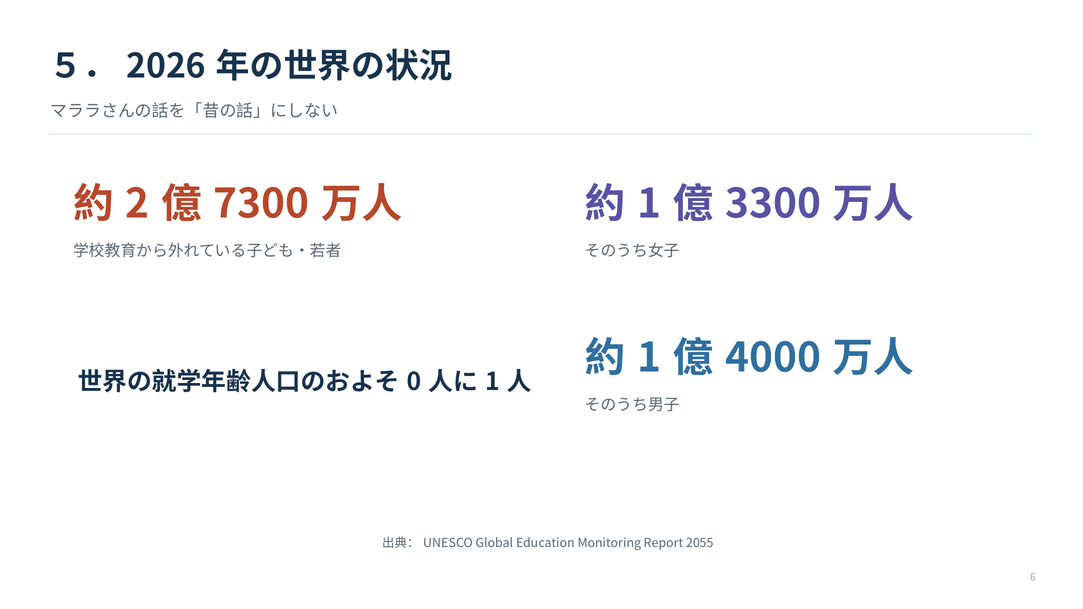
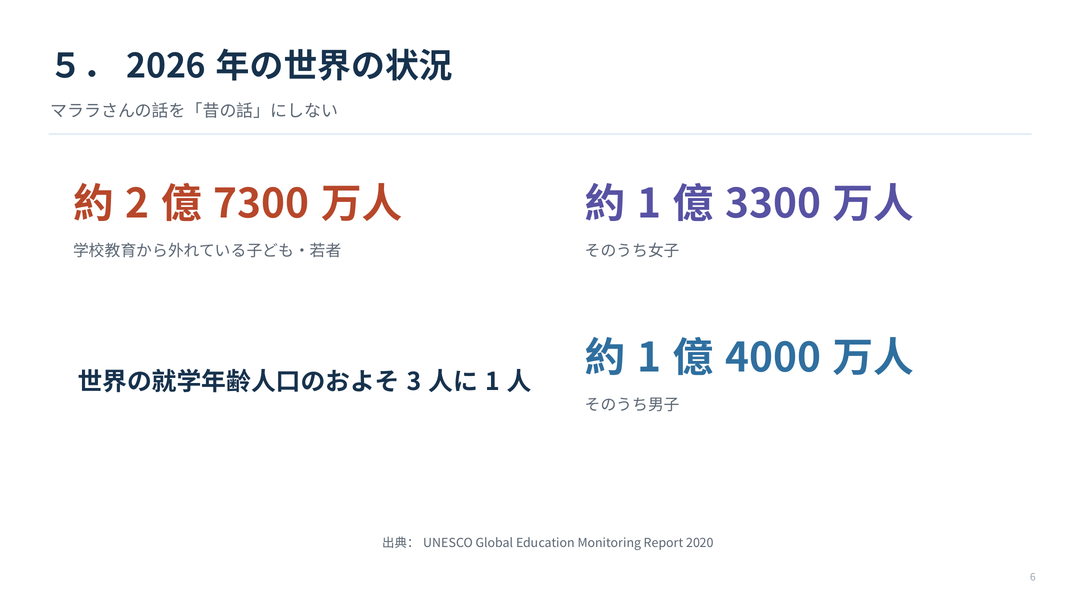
0: 0 -> 3 (414, 382)
2055: 2055 -> 2020 (700, 544)
